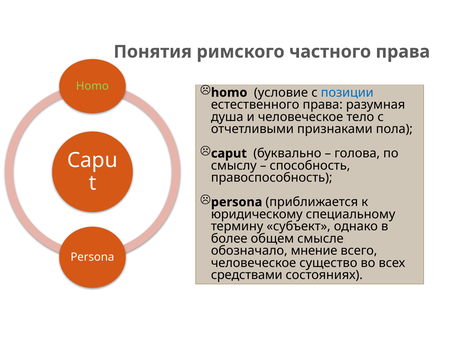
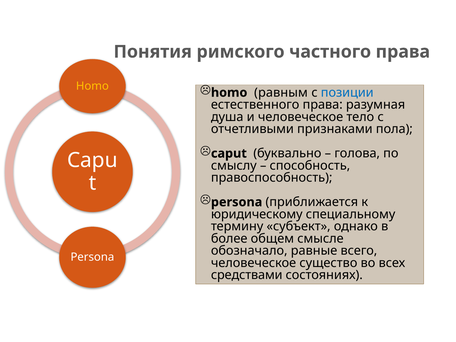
Homo colour: light green -> yellow (92, 86)
условие: условие -> равным (281, 93)
мнение: мнение -> равные (314, 251)
